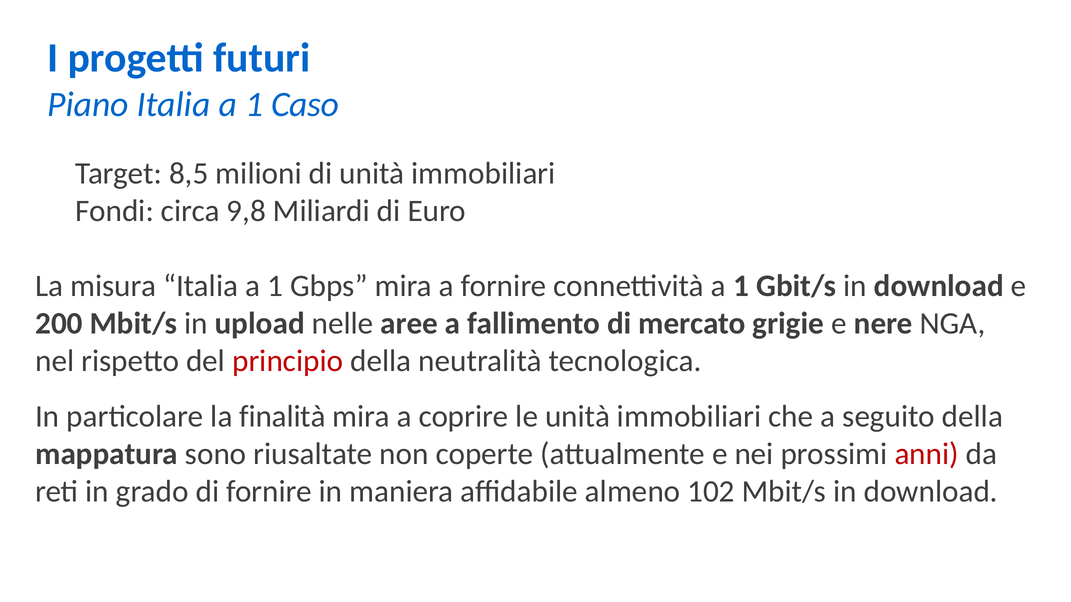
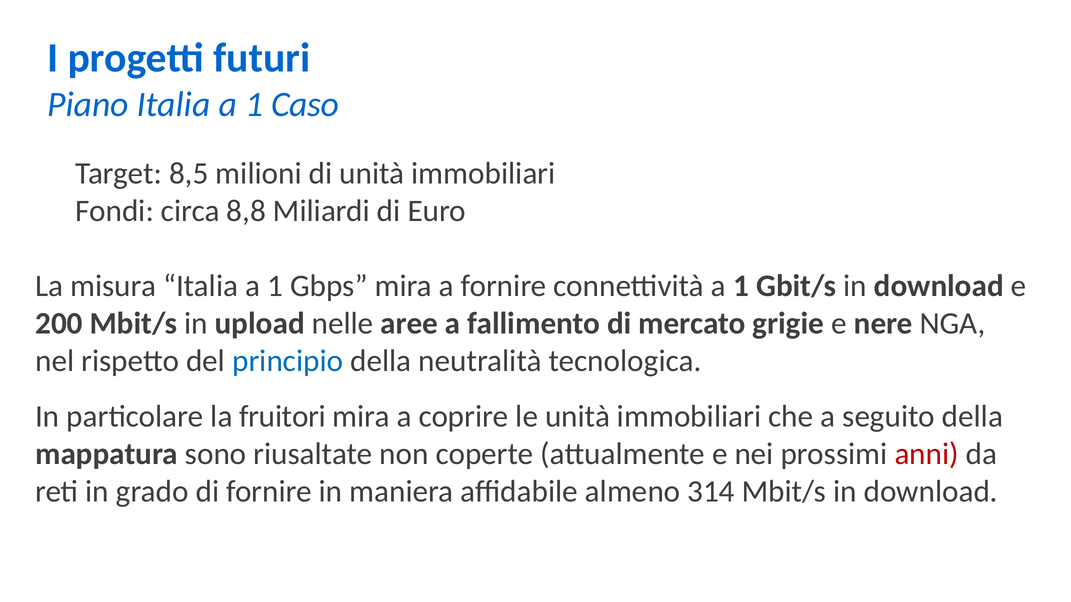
9,8: 9,8 -> 8,8 (246, 211)
principio colour: red -> blue (288, 361)
finalità: finalità -> fruitori (283, 417)
102: 102 -> 314 (711, 492)
